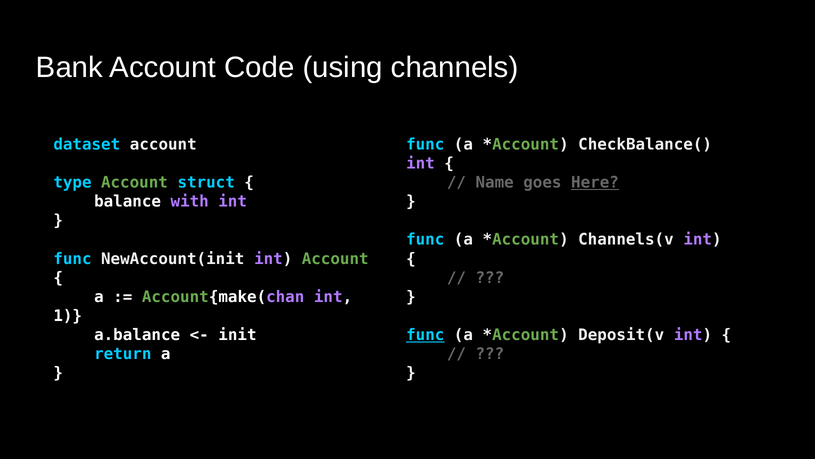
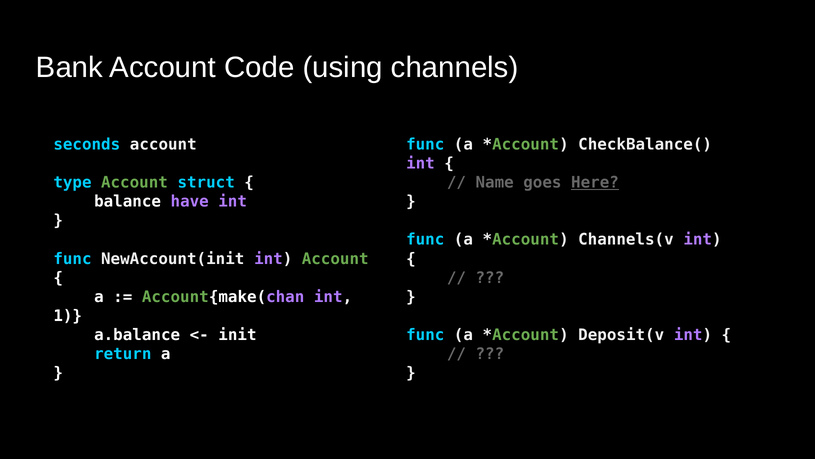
dataset: dataset -> seconds (87, 144)
with: with -> have (190, 201)
func underline: present -> none (425, 335)
